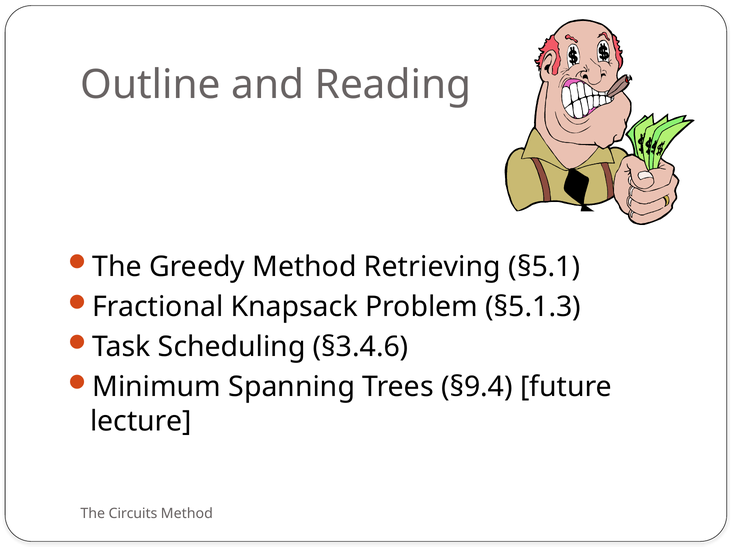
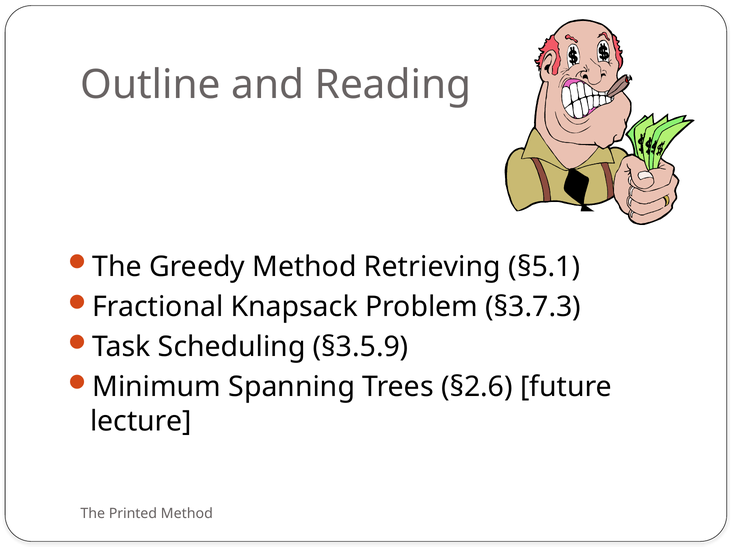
§5.1.3: §5.1.3 -> §3.7.3 (533, 307)
§3.4.6: §3.4.6 -> §3.5.9 (361, 347)
§9.4: §9.4 -> §2.6 (477, 387)
Circuits: Circuits -> Printed (133, 513)
